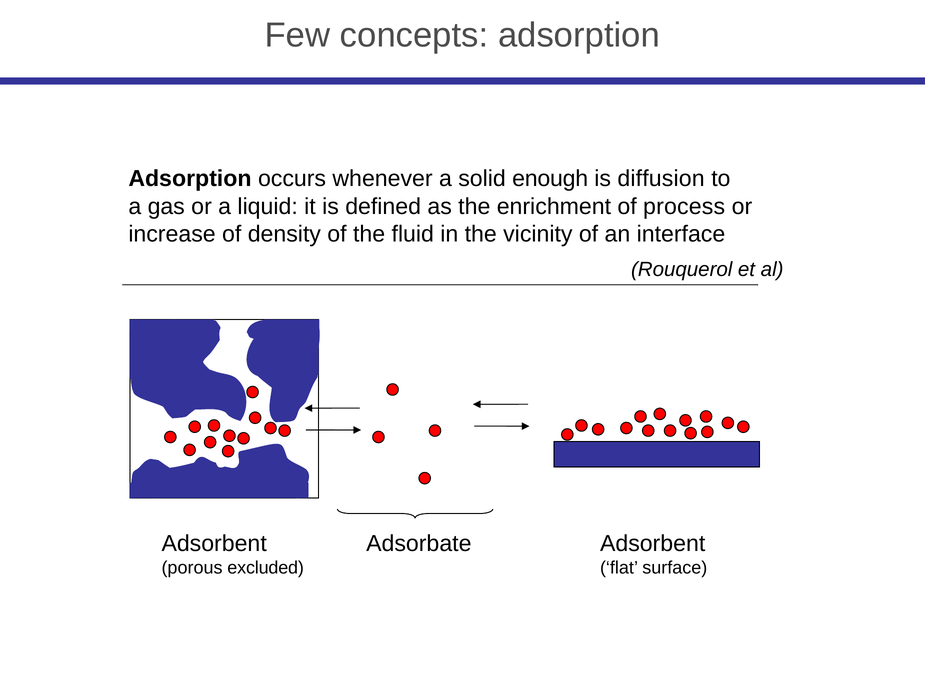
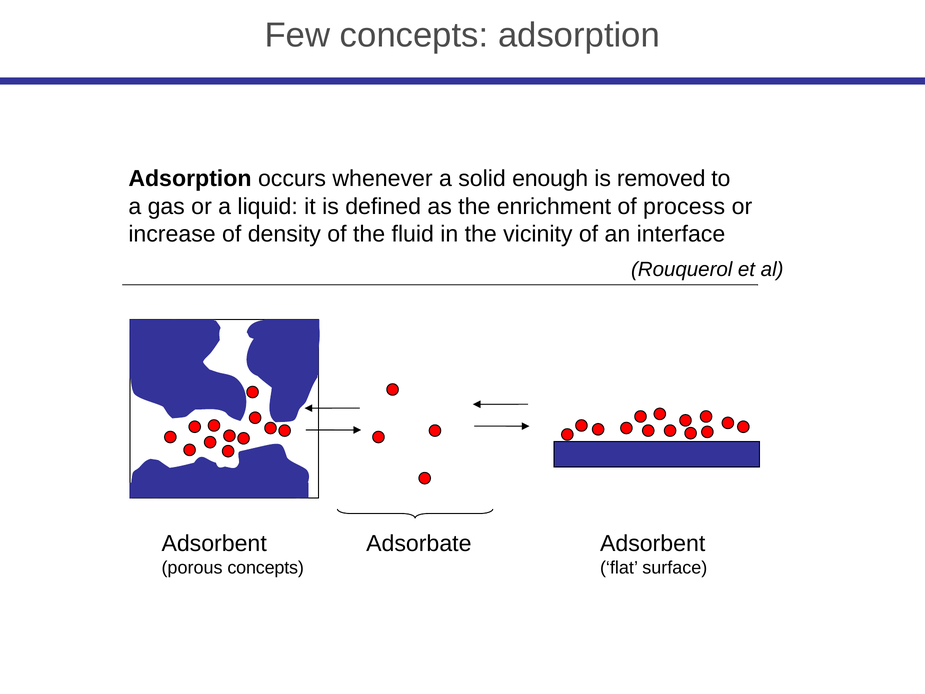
diffusion: diffusion -> removed (661, 179)
porous excluded: excluded -> concepts (266, 568)
